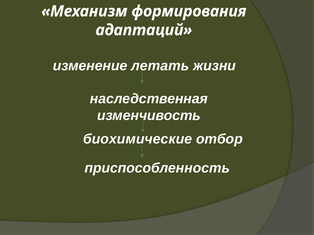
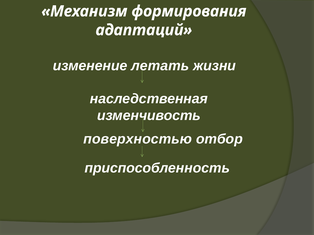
биохимические: биохимические -> поверхностью (138, 139)
